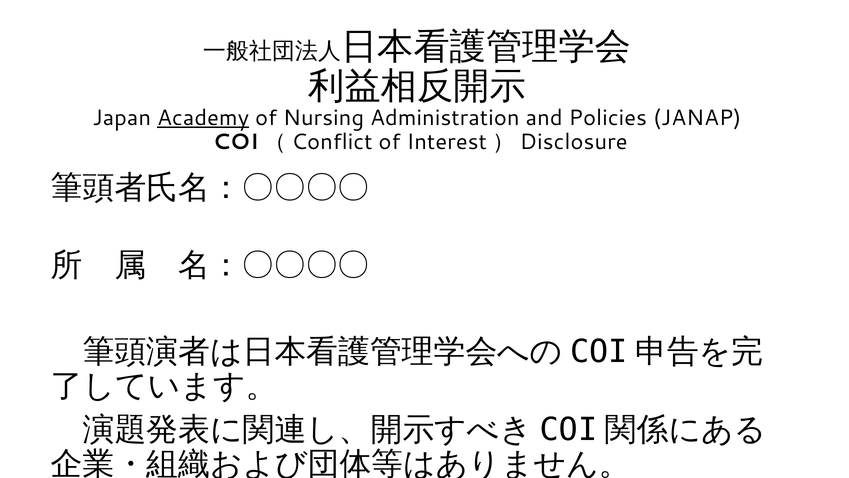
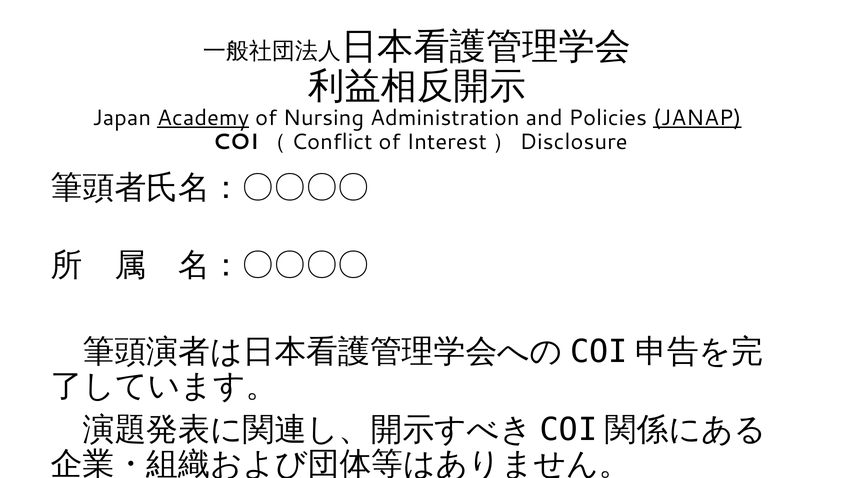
JANAP underline: none -> present (697, 118)
